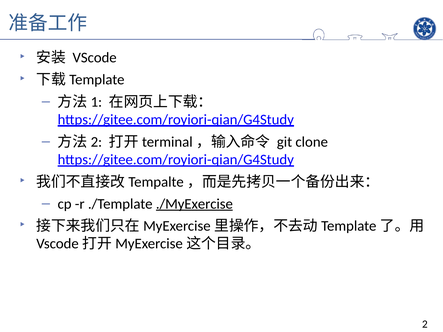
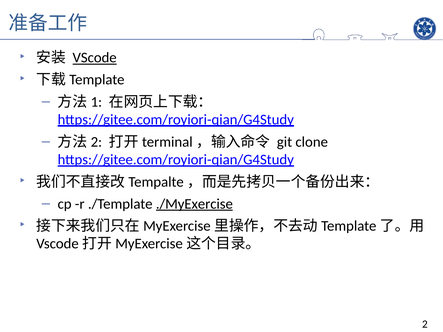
VScode underline: none -> present (95, 58)
